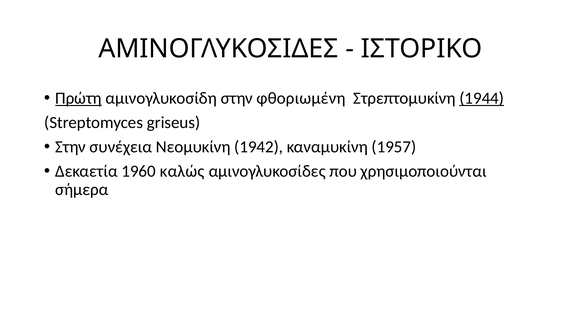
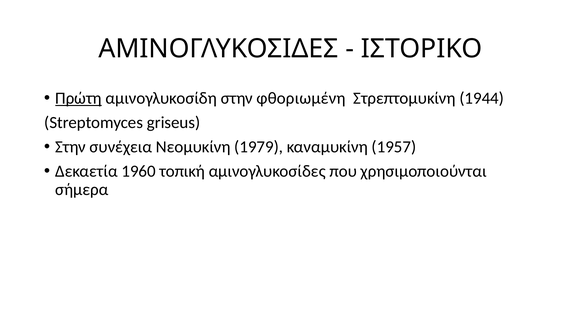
1944 underline: present -> none (482, 98)
1942: 1942 -> 1979 (259, 147)
καλώς: καλώς -> τοπική (182, 171)
